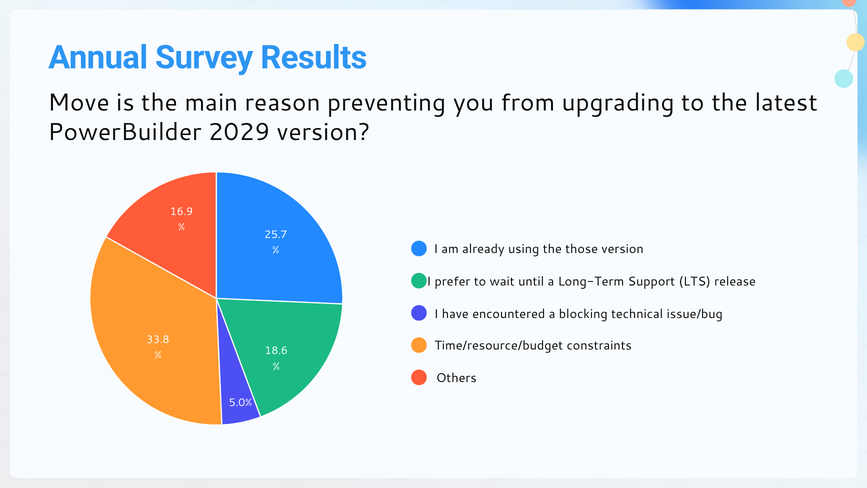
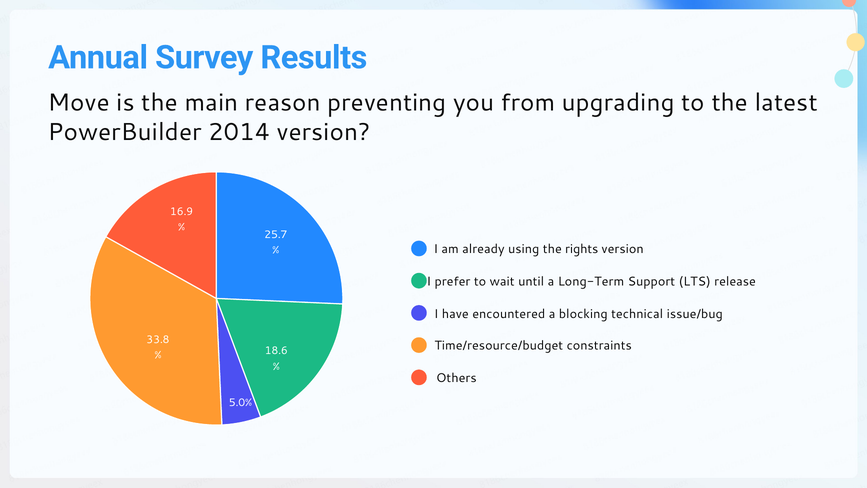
2029: 2029 -> 2014 (239, 132)
those: those -> rights (582, 249)
